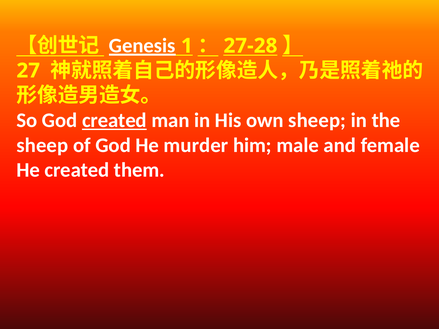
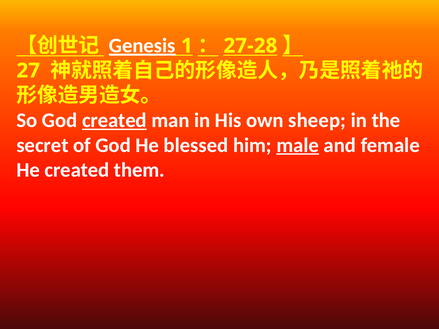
sheep: sheep -> secret (42, 145)
murder: murder -> blessed (196, 145)
male underline: none -> present (298, 145)
